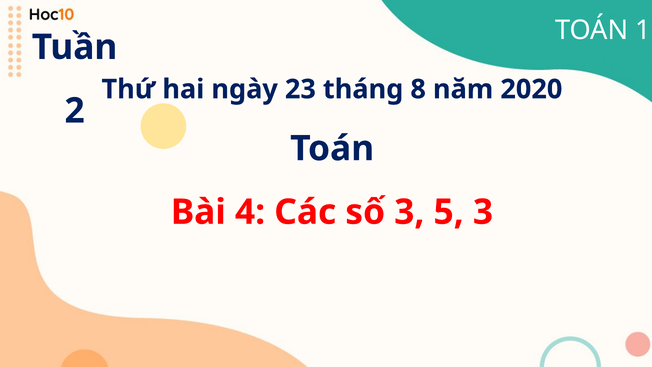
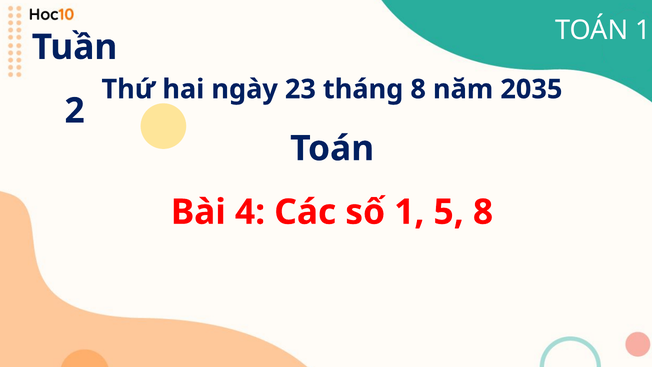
2020: 2020 -> 2035 (531, 89)
số 3: 3 -> 1 (409, 212)
5 3: 3 -> 8 (483, 212)
